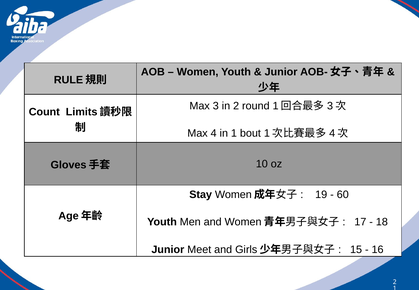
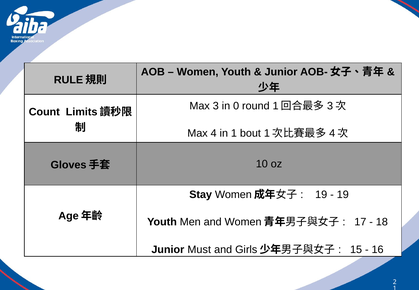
in 2: 2 -> 0 (236, 106)
60: 60 -> 19 (343, 195)
Meet: Meet -> Must (199, 250)
